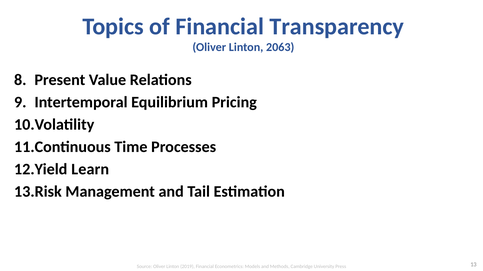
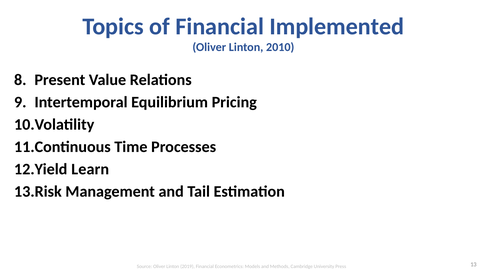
Transparency: Transparency -> Implemented (337, 27)
2063: 2063 -> 2010 (280, 47)
